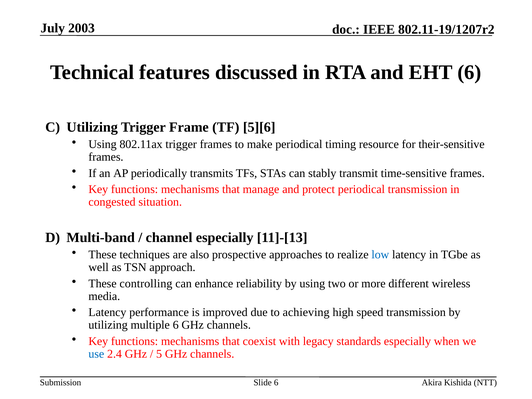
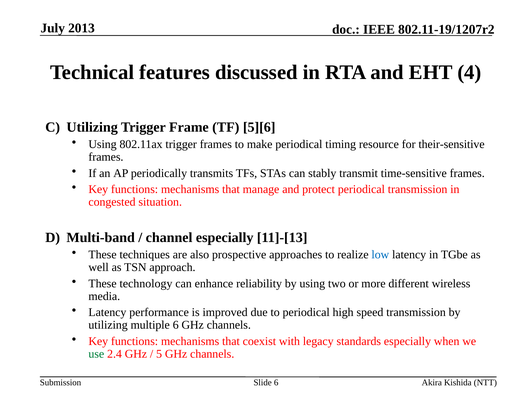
2003: 2003 -> 2013 (81, 28)
EHT 6: 6 -> 4 (469, 72)
controlling: controlling -> technology (146, 283)
to achieving: achieving -> periodical (306, 312)
use colour: blue -> green (96, 354)
